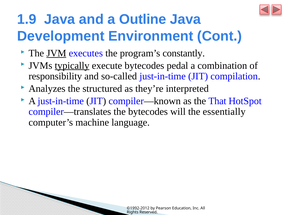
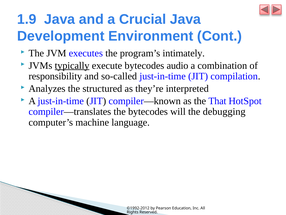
Outline: Outline -> Crucial (143, 19)
JVM underline: present -> none (56, 53)
constantly: constantly -> intimately (184, 53)
pedal: pedal -> audio (177, 65)
essentially: essentially -> debugging (224, 111)
